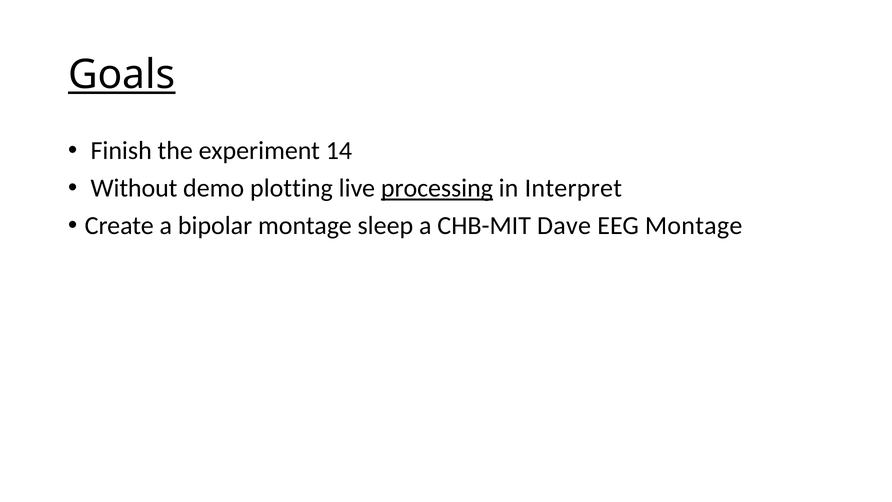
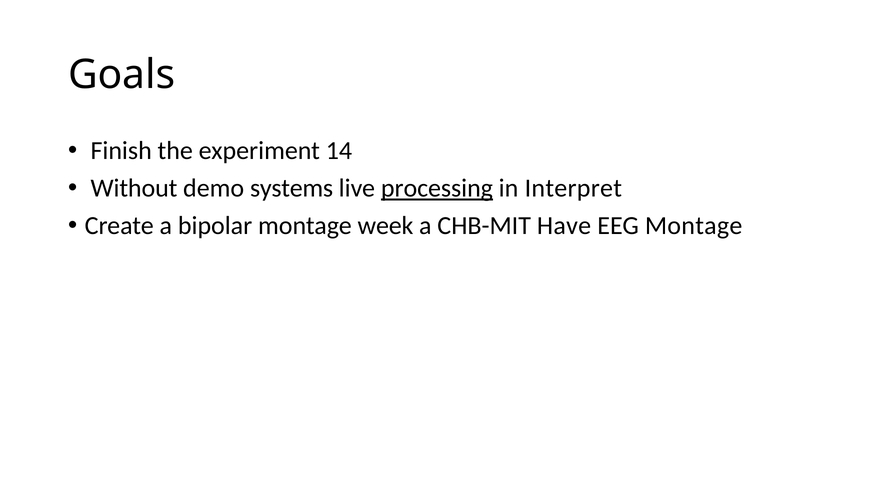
Goals underline: present -> none (122, 75)
plotting: plotting -> systems (292, 188)
sleep: sleep -> week (385, 226)
Dave: Dave -> Have (564, 226)
